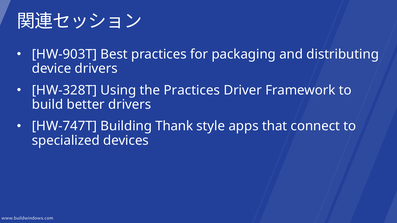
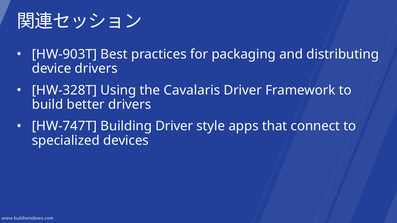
the Practices: Practices -> Cavalaris (192, 90)
Building Thank: Thank -> Driver (174, 126)
